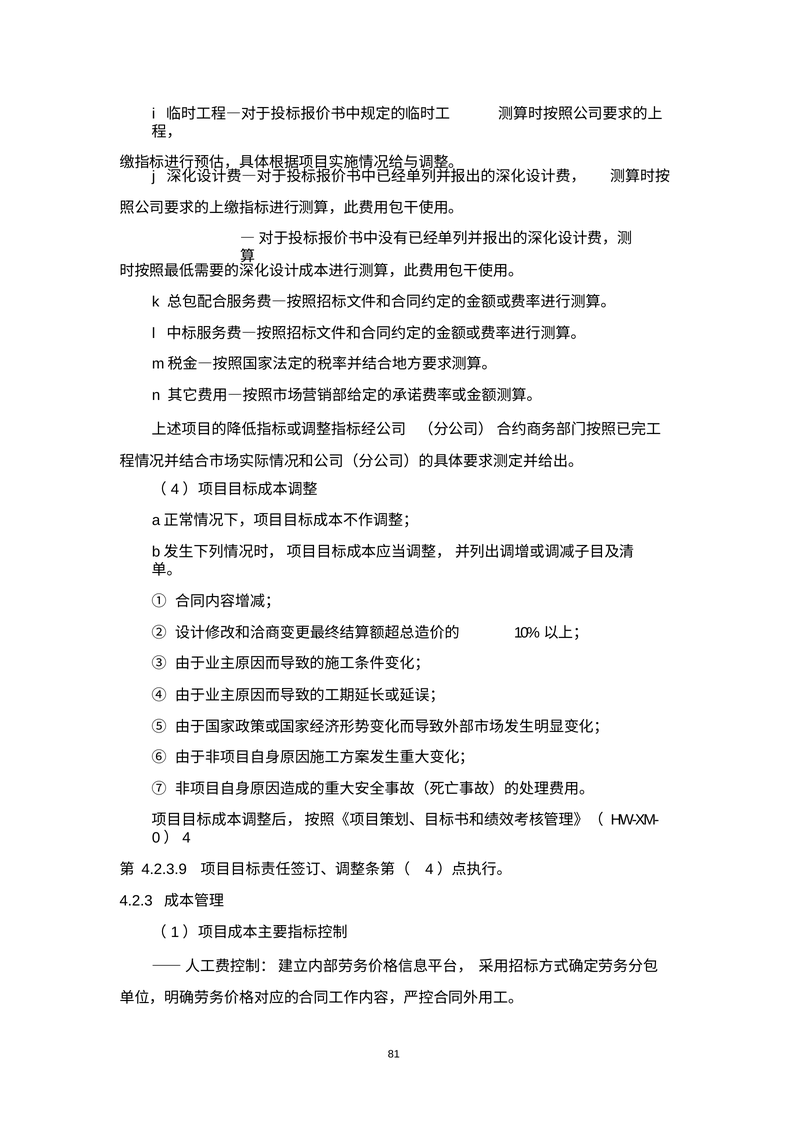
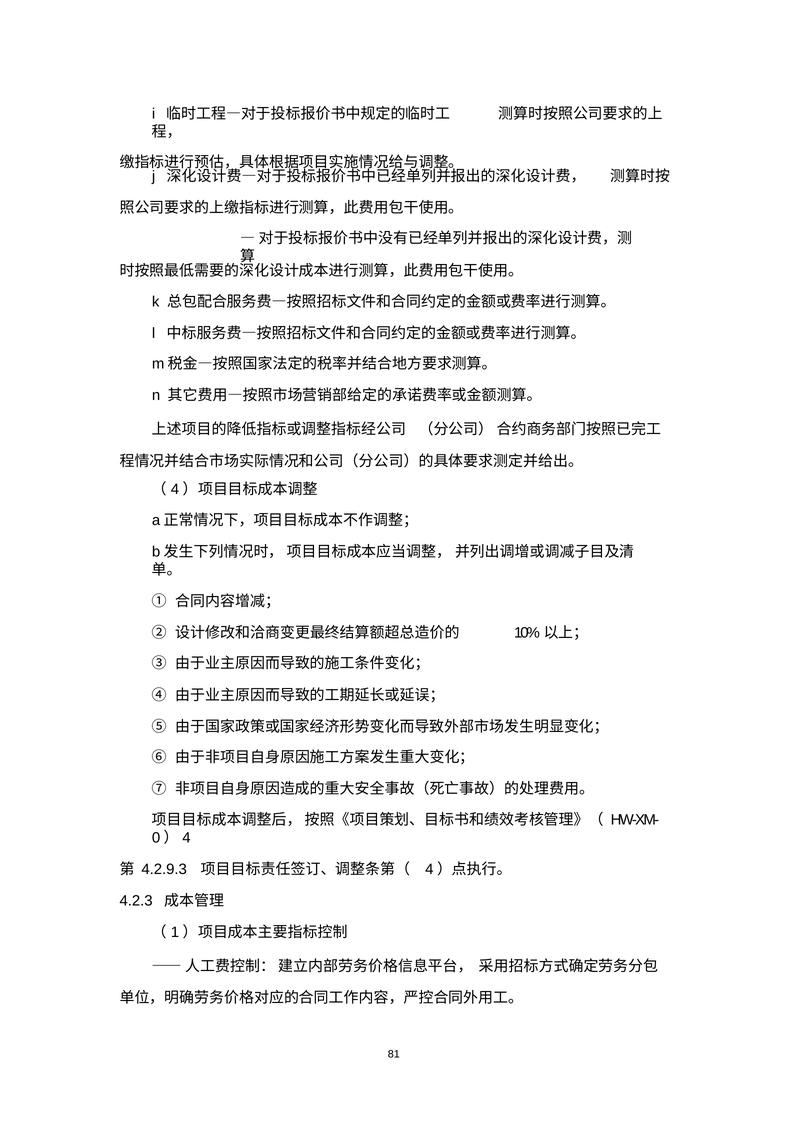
4.2.3.9: 4.2.3.9 -> 4.2.9.3 (164, 869)
